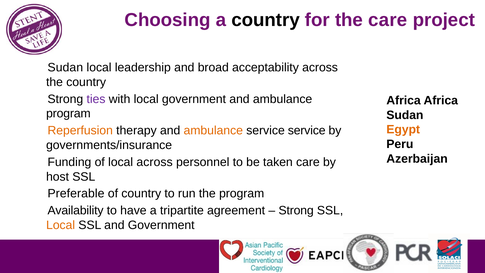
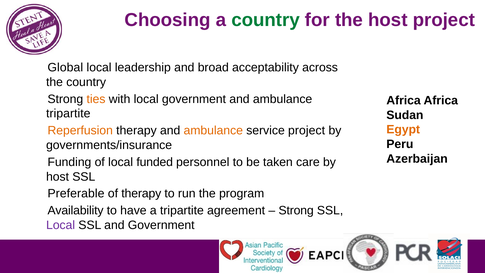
country colour: black -> green (266, 20)
the care: care -> host (388, 20)
Sudan: Sudan -> Global (65, 67)
ties colour: purple -> orange (96, 99)
program: program -> tripartite (68, 113)
service service: service -> project (307, 130)
local across: across -> funded (155, 162)
of country: country -> therapy (141, 194)
Local colour: orange -> purple (61, 225)
